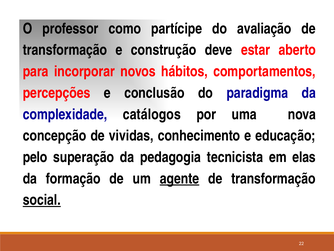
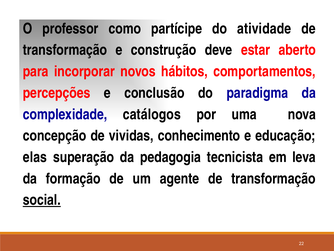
avaliação: avaliação -> atividade (264, 29)
pelo: pelo -> elas (35, 157)
elas: elas -> leva (304, 157)
agente underline: present -> none (179, 178)
